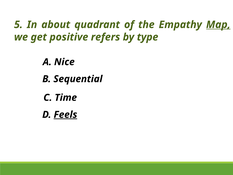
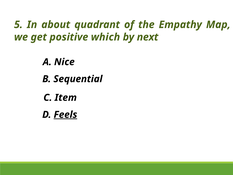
Map underline: present -> none (218, 25)
refers: refers -> which (105, 37)
type: type -> next (148, 37)
Time: Time -> Item (66, 97)
